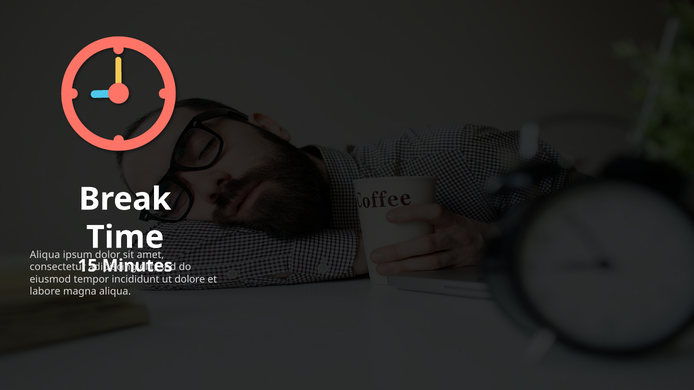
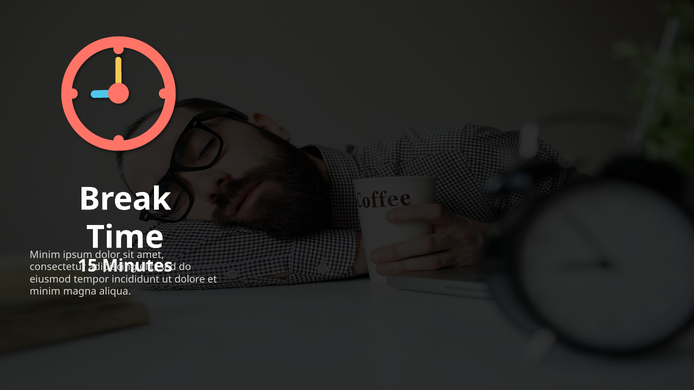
Aliqua: Aliqua -> Minim (45, 255)
labore: labore -> minim (45, 292)
